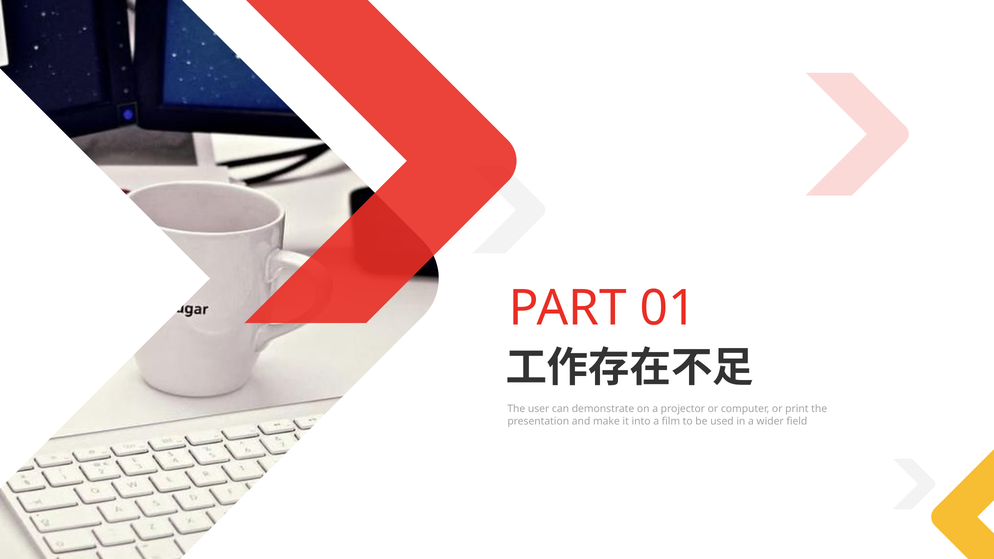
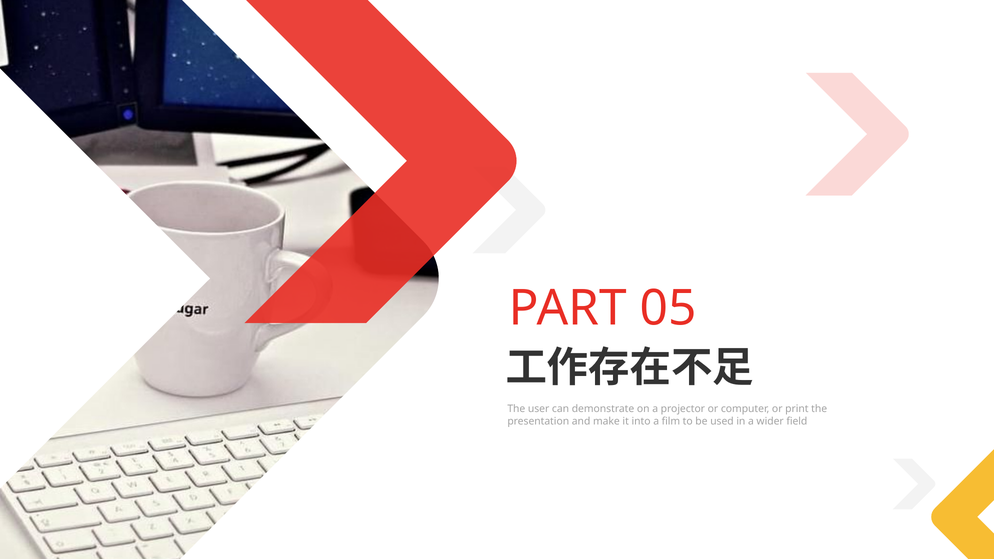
01: 01 -> 05 (668, 308)
